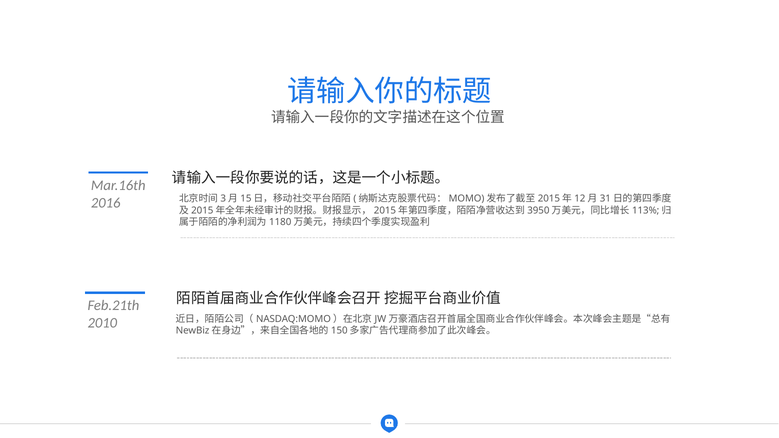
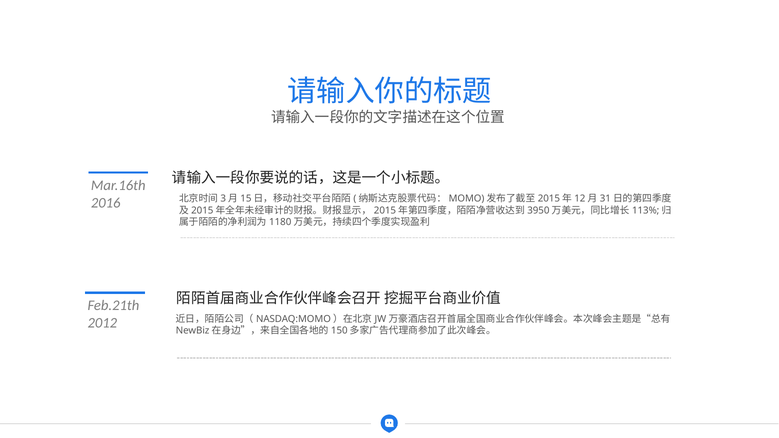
2010: 2010 -> 2012 (102, 323)
